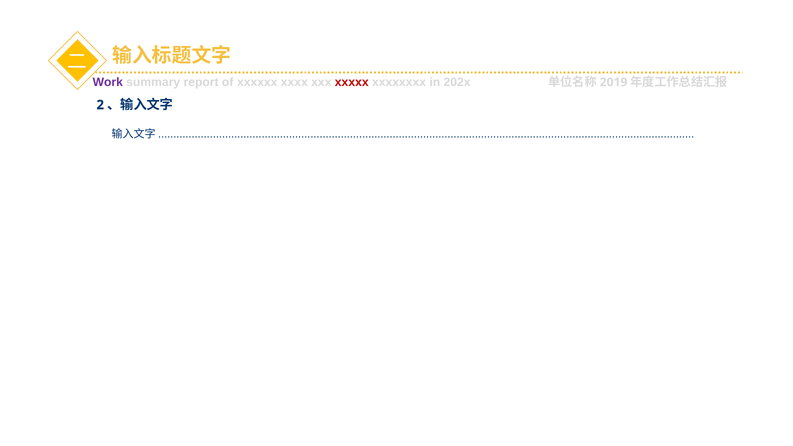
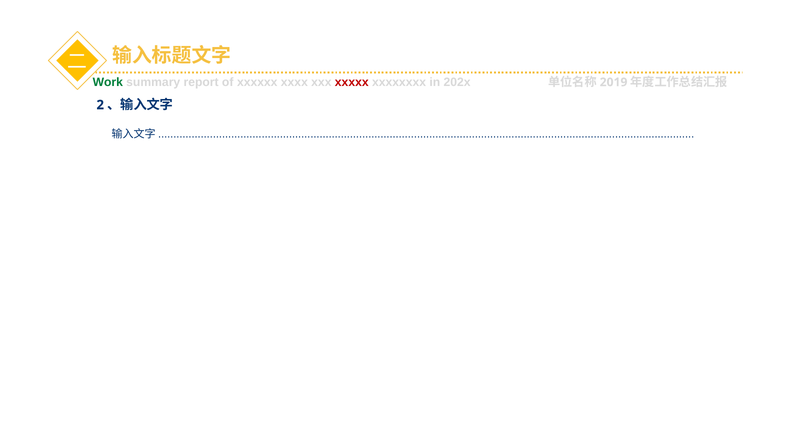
Work colour: purple -> green (108, 82)
